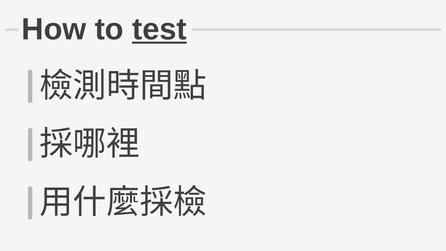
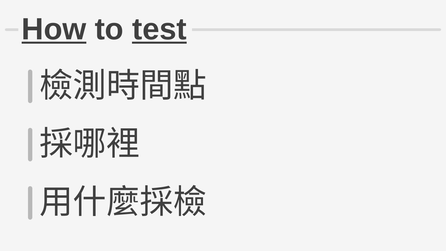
How underline: none -> present (54, 29)
